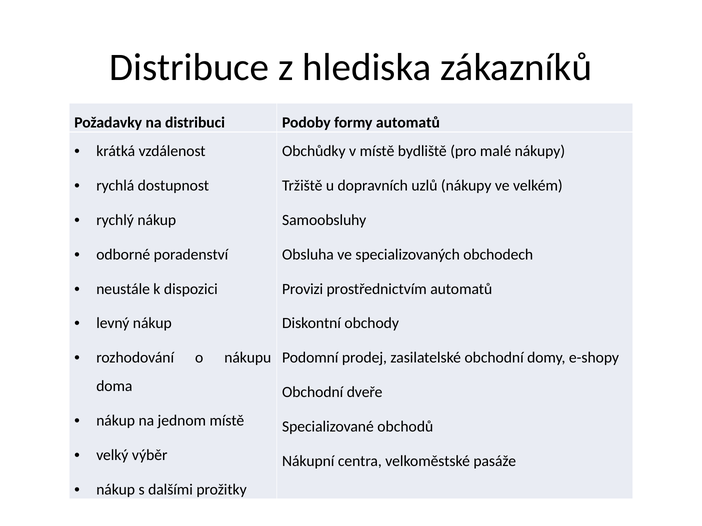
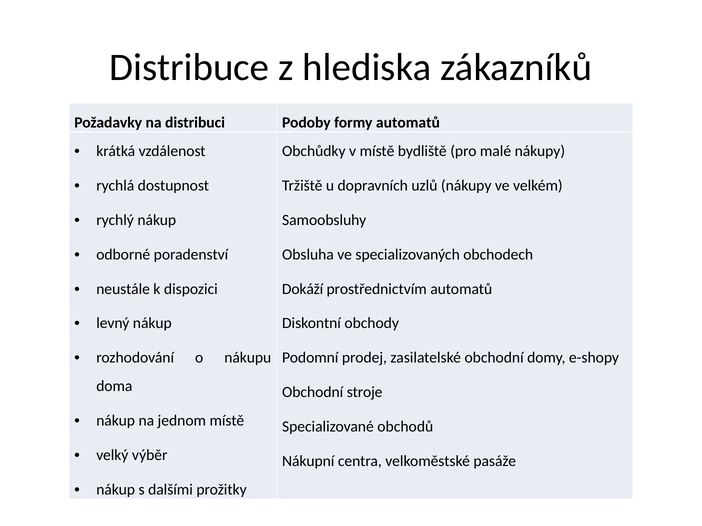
Provizi: Provizi -> Dokáží (303, 289)
dveře: dveře -> stroje (365, 393)
